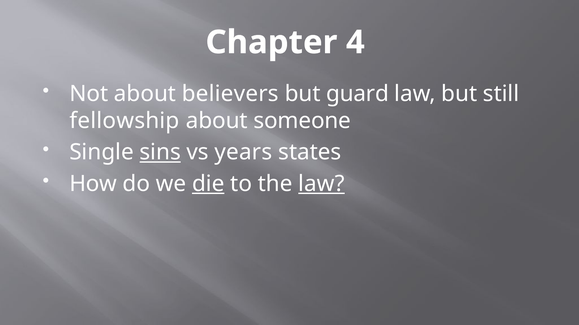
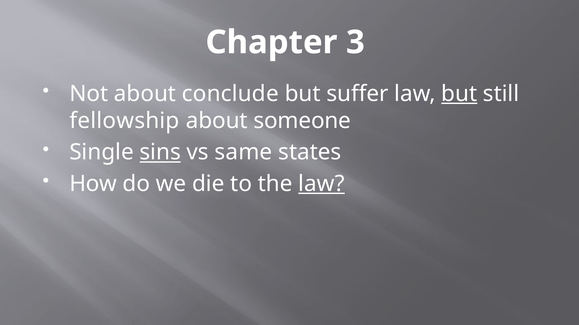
4: 4 -> 3 (355, 42)
believers: believers -> conclude (230, 94)
guard: guard -> suffer (357, 94)
but underline: none -> present (459, 94)
years: years -> same (243, 153)
die underline: present -> none (208, 184)
